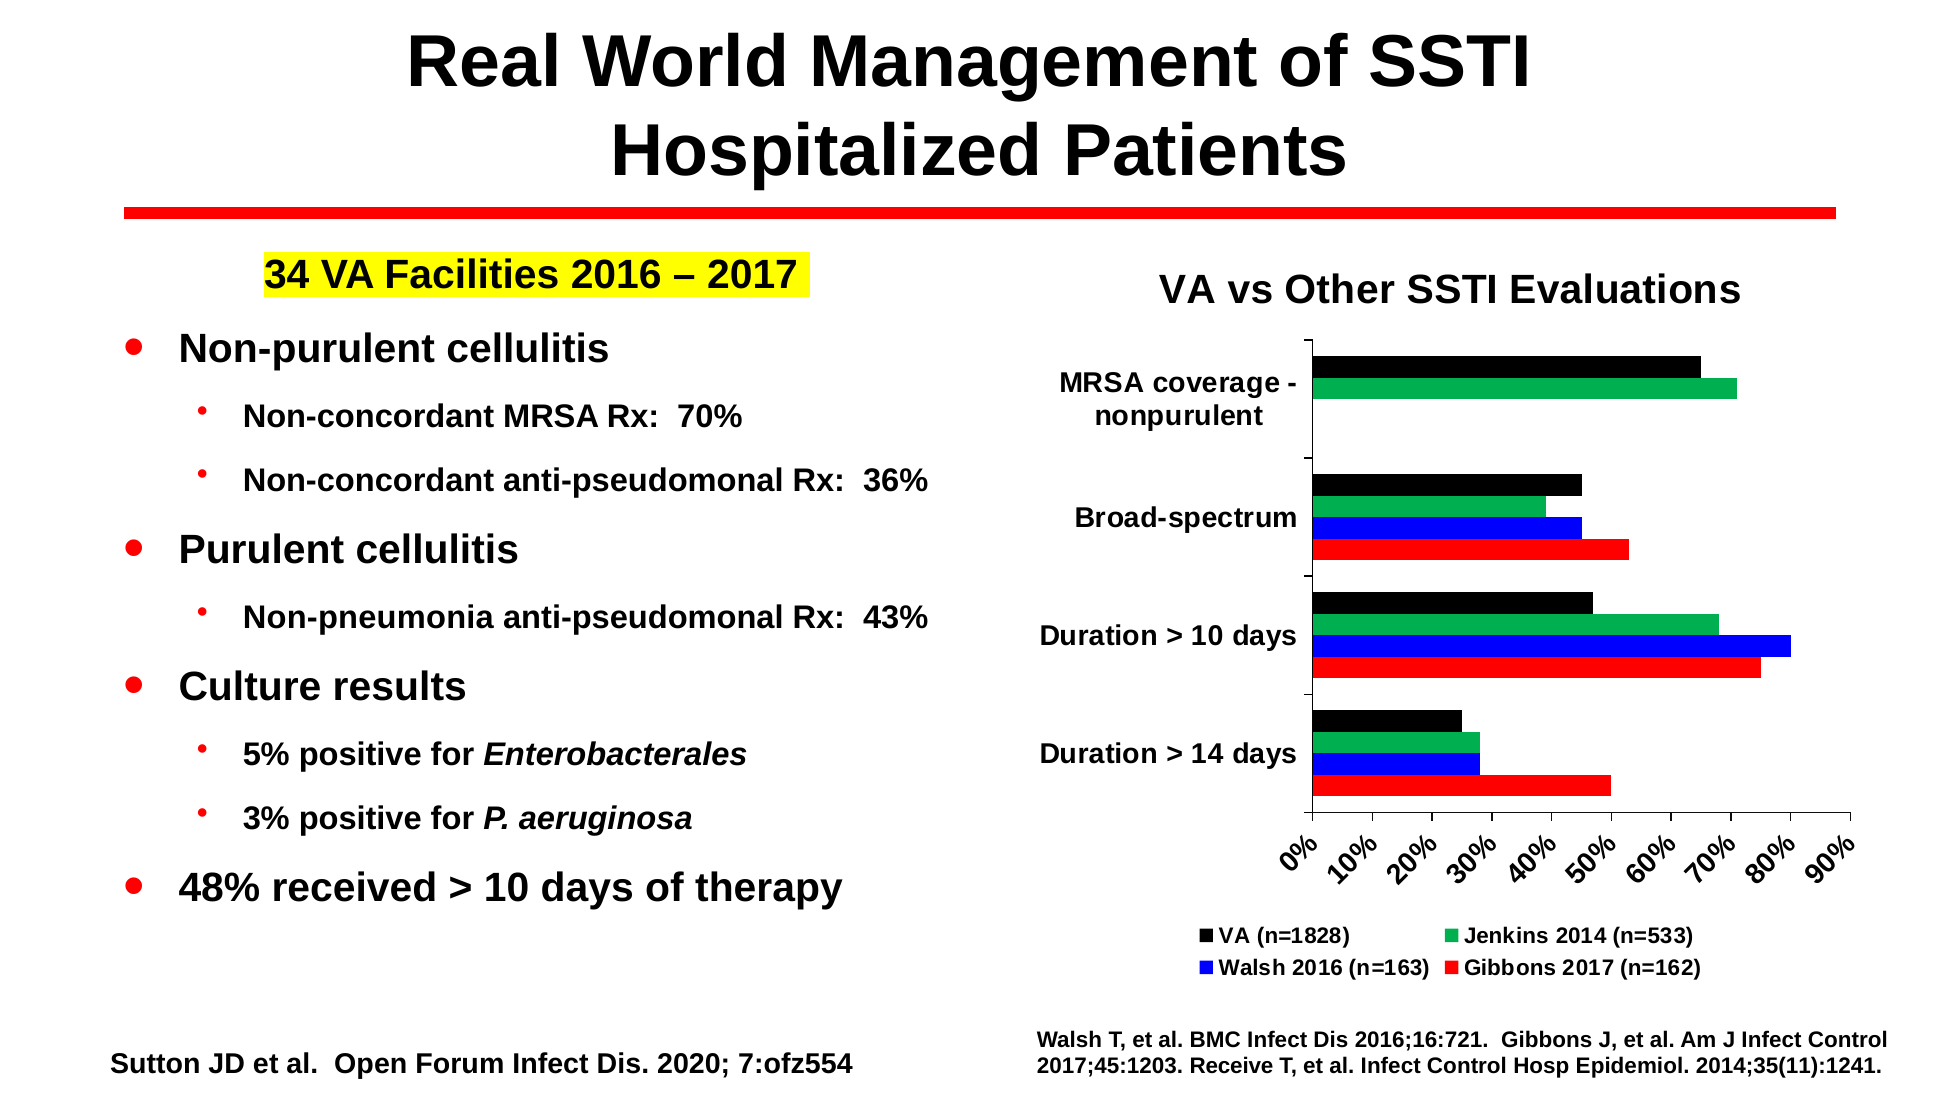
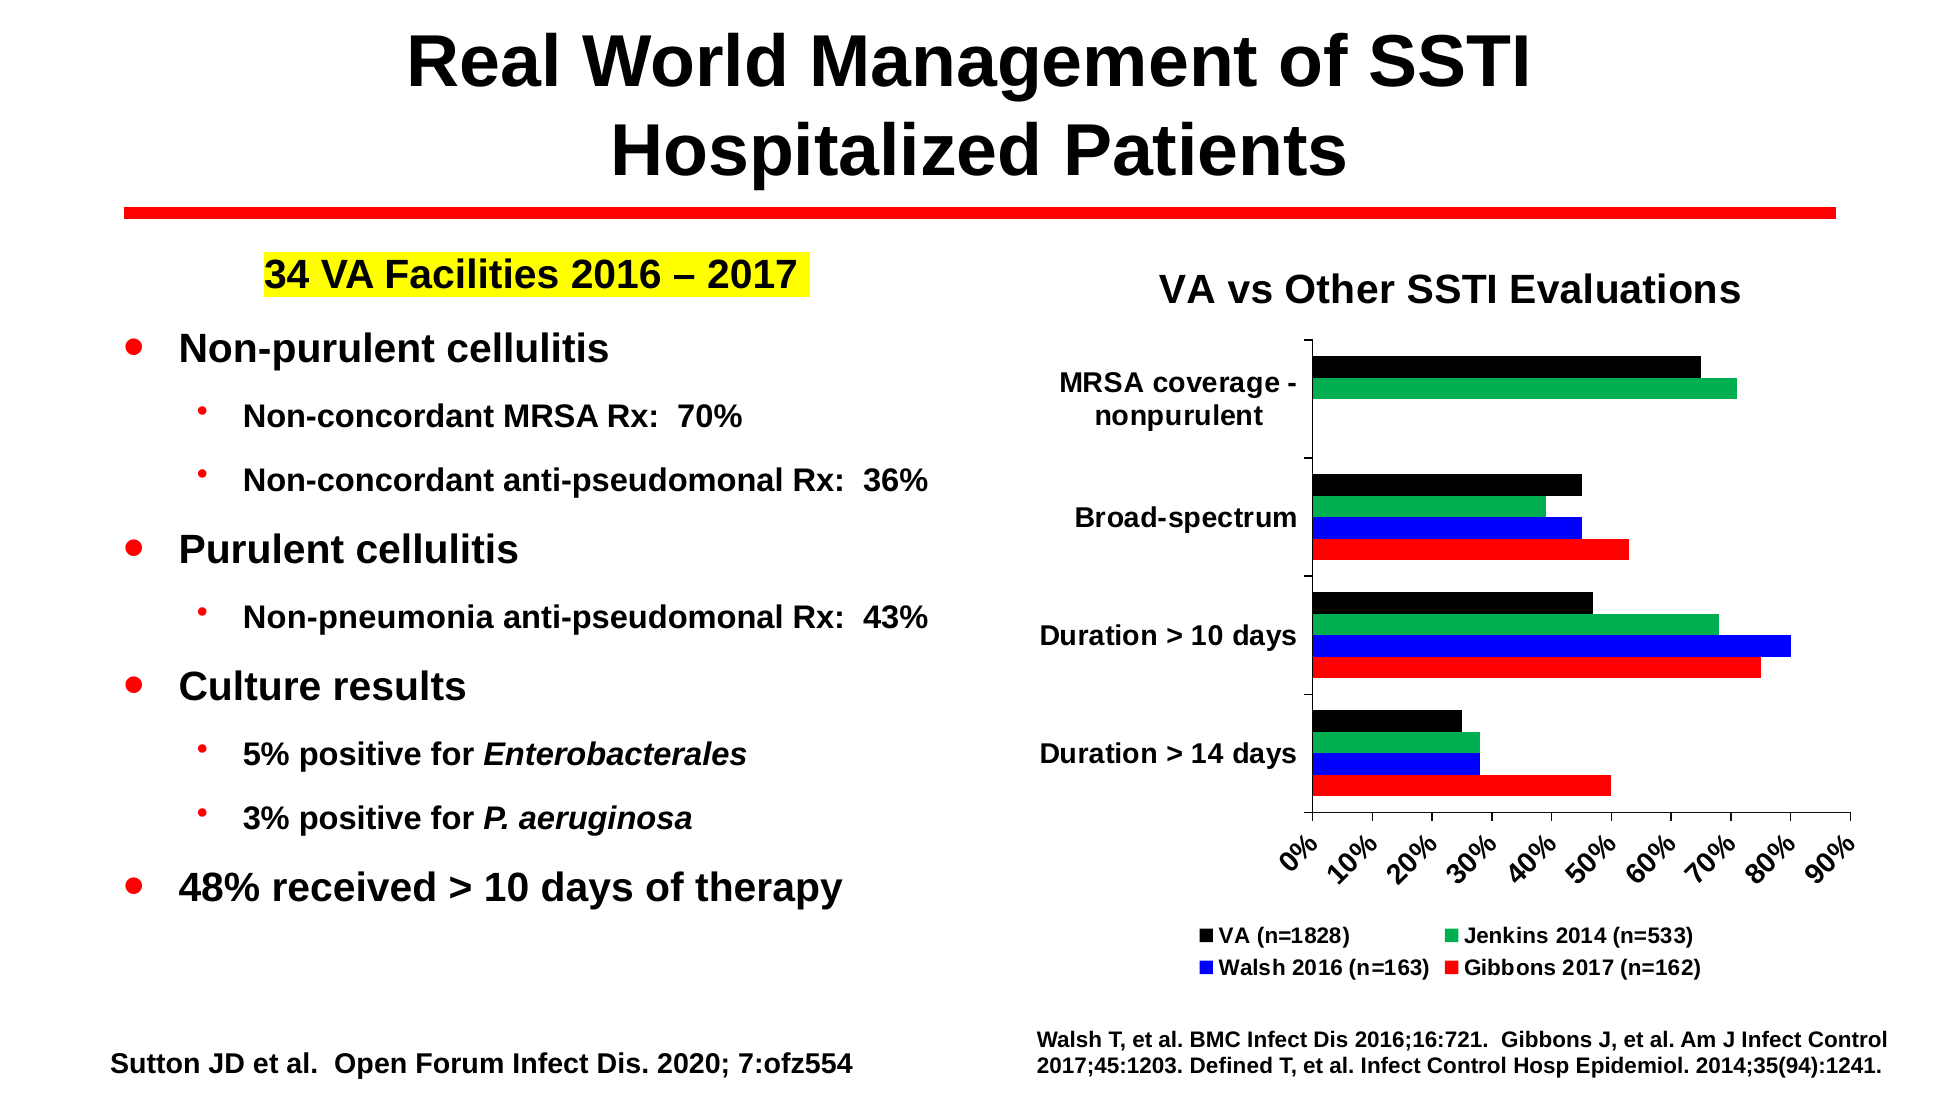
Receive: Receive -> Defined (1231, 1066)
2014;35(11):1241: 2014;35(11):1241 -> 2014;35(94):1241 (1789, 1066)
